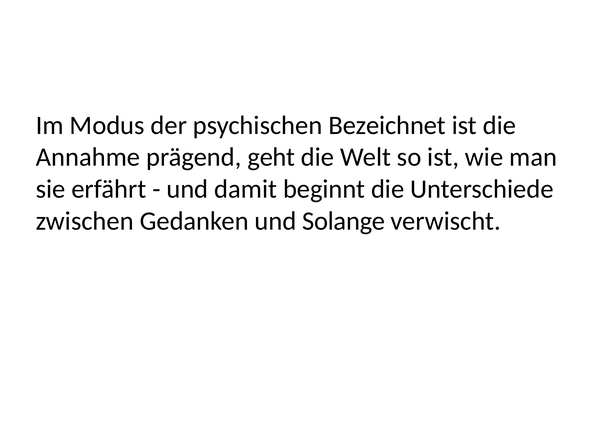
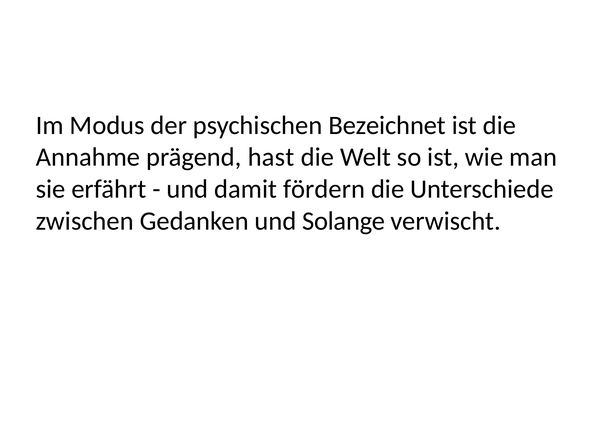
geht: geht -> hast (271, 157)
beginnt: beginnt -> fördern (324, 189)
